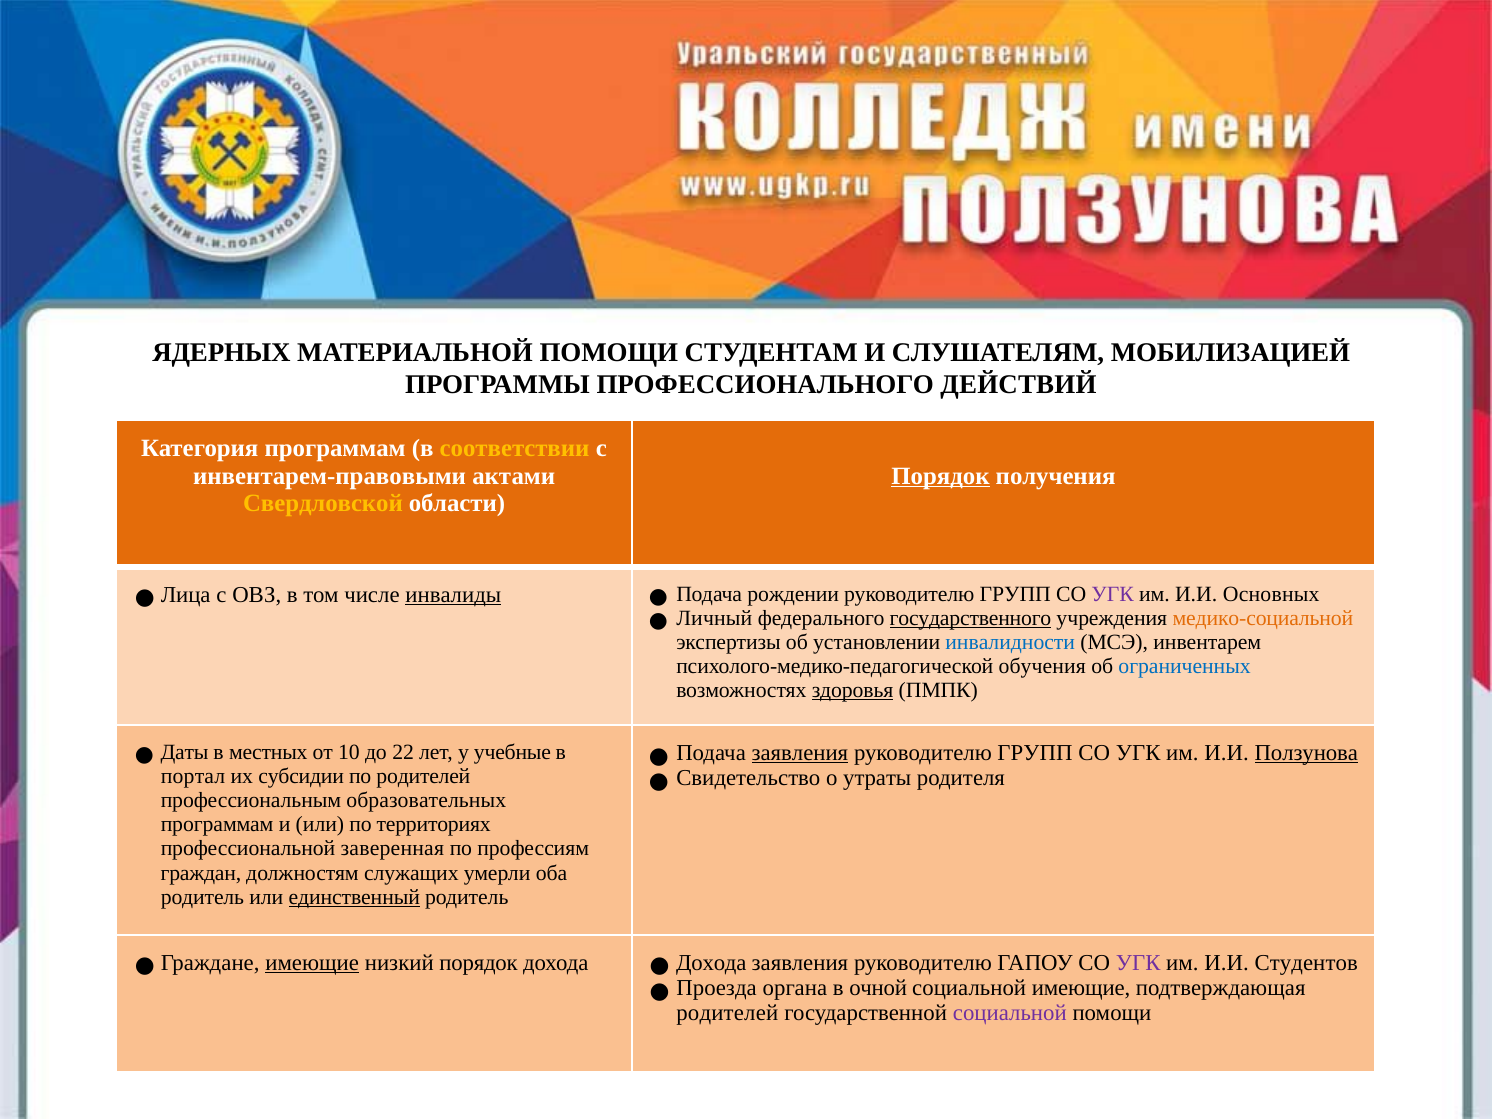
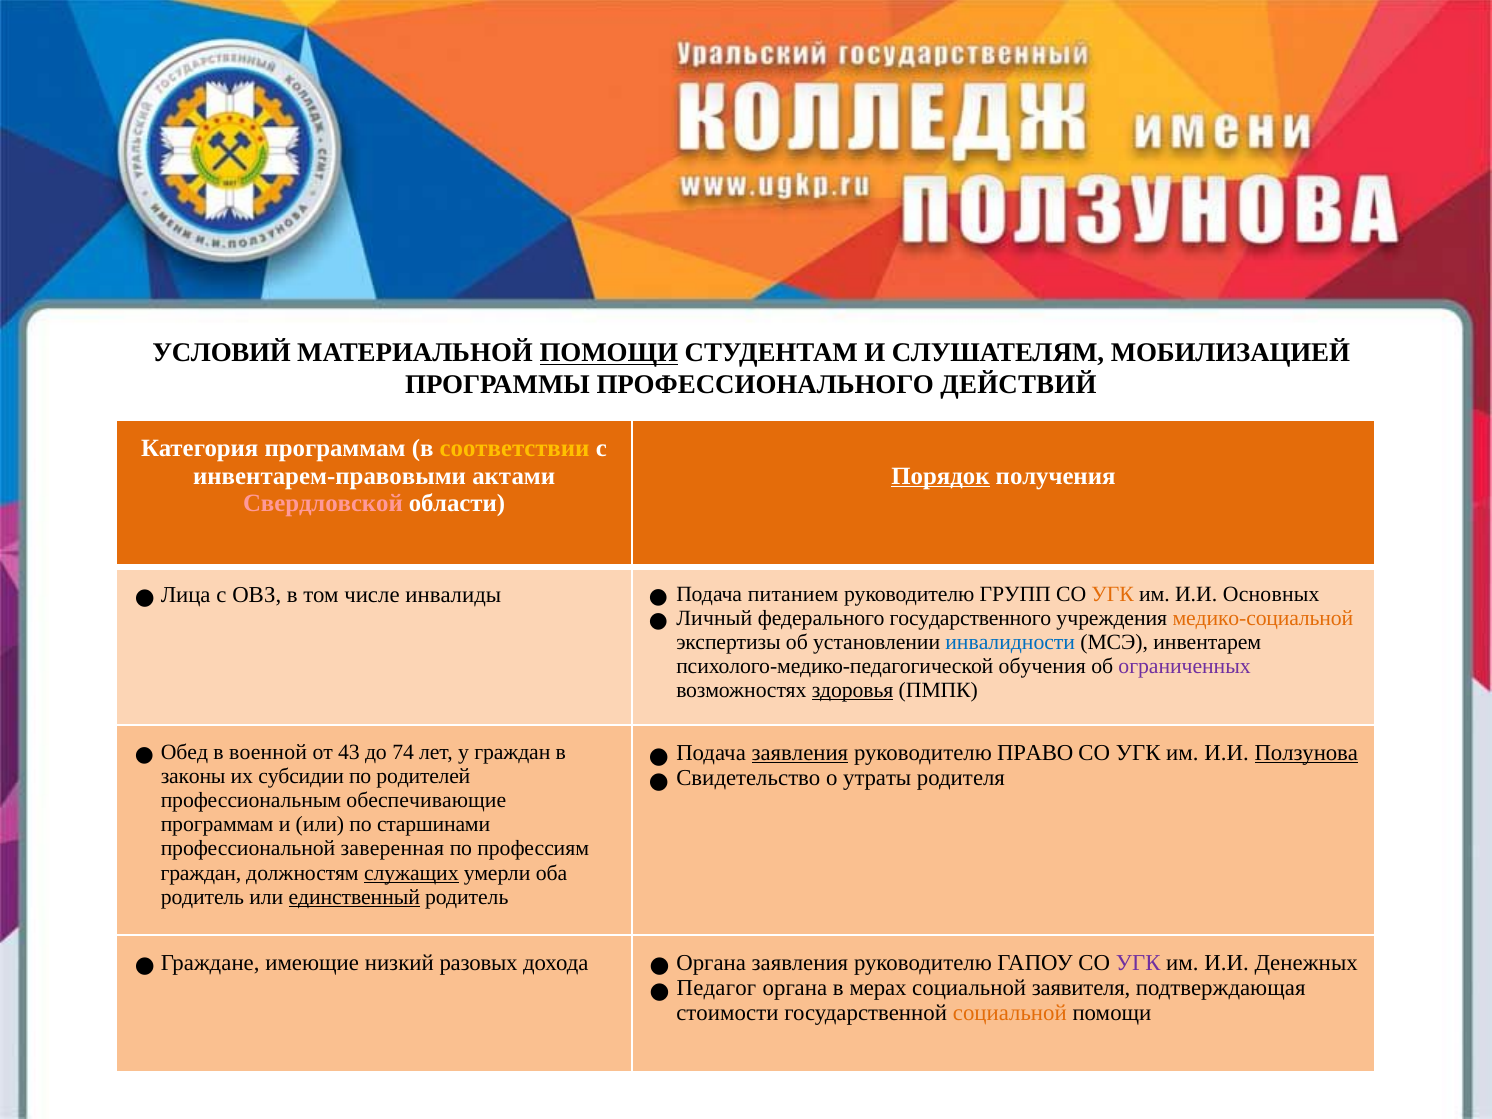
ЯДЕРНЫХ: ЯДЕРНЫХ -> УСЛОВИЙ (222, 353)
ПОМОЩИ underline: none -> present (609, 353)
Свердловской colour: yellow -> pink (323, 504)
инвалиды underline: present -> none (453, 595)
рождении: рождении -> питанием (793, 594)
УГК colour: purple -> orange (1113, 594)
государственного underline: present -> none (971, 618)
ограниченных colour: blue -> purple (1185, 666)
Даты: Даты -> Обед (184, 752)
местных: местных -> военной (268, 752)
10: 10 -> 43 (349, 752)
22: 22 -> 74 (403, 752)
у учебные: учебные -> граждан (512, 752)
ГРУПП: ГРУПП -> ПРАВО (1035, 753)
портал: портал -> законы (193, 776)
образовательных: образовательных -> обеспечивающие (426, 800)
территориях: территориях -> старшинами (434, 825)
служащих underline: none -> present (411, 873)
имеющие underline: present -> none (312, 963)
низкий порядок: порядок -> разовых (479, 963)
Дохода: Дохода -> Органа (711, 963)
Студентов: Студентов -> Денежных (1306, 963)
Проезда: Проезда -> Педагог (716, 988)
очной: очной -> мерах (878, 988)
социальной имеющие: имеющие -> заявителя (1081, 988)
родителей: родителей -> стоимости (727, 1013)
социальной colour: purple -> orange (1010, 1013)
